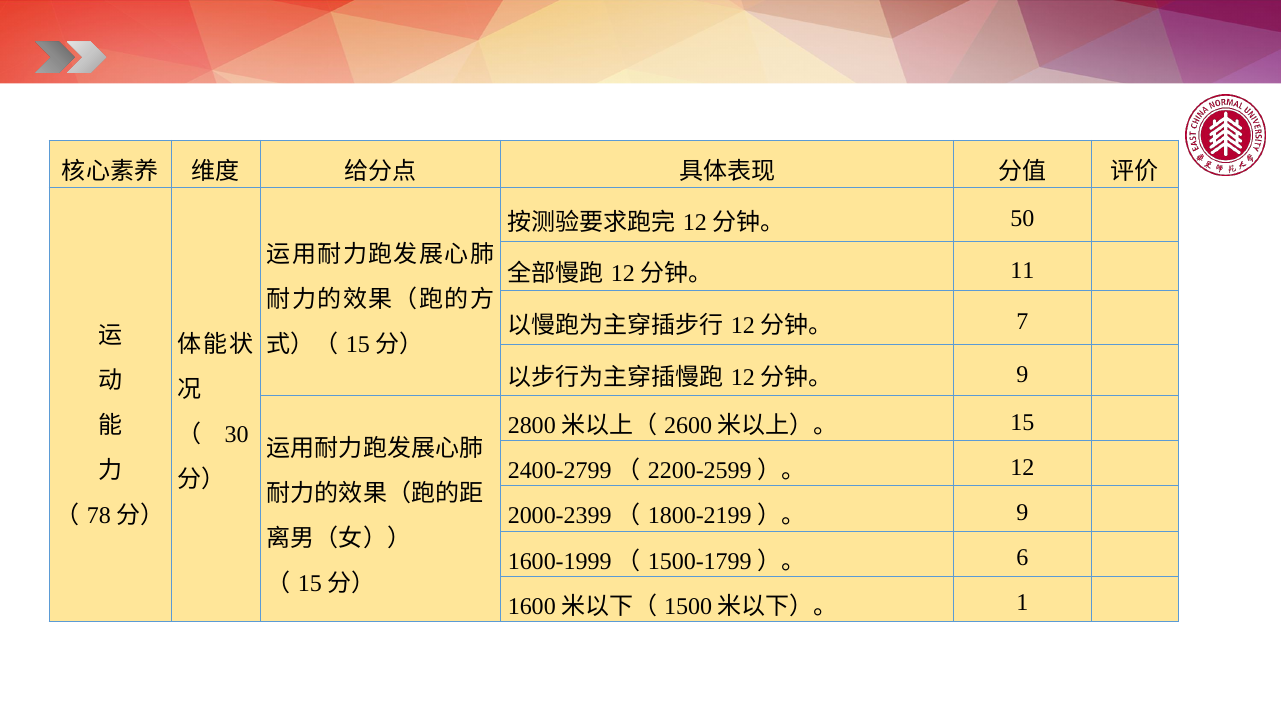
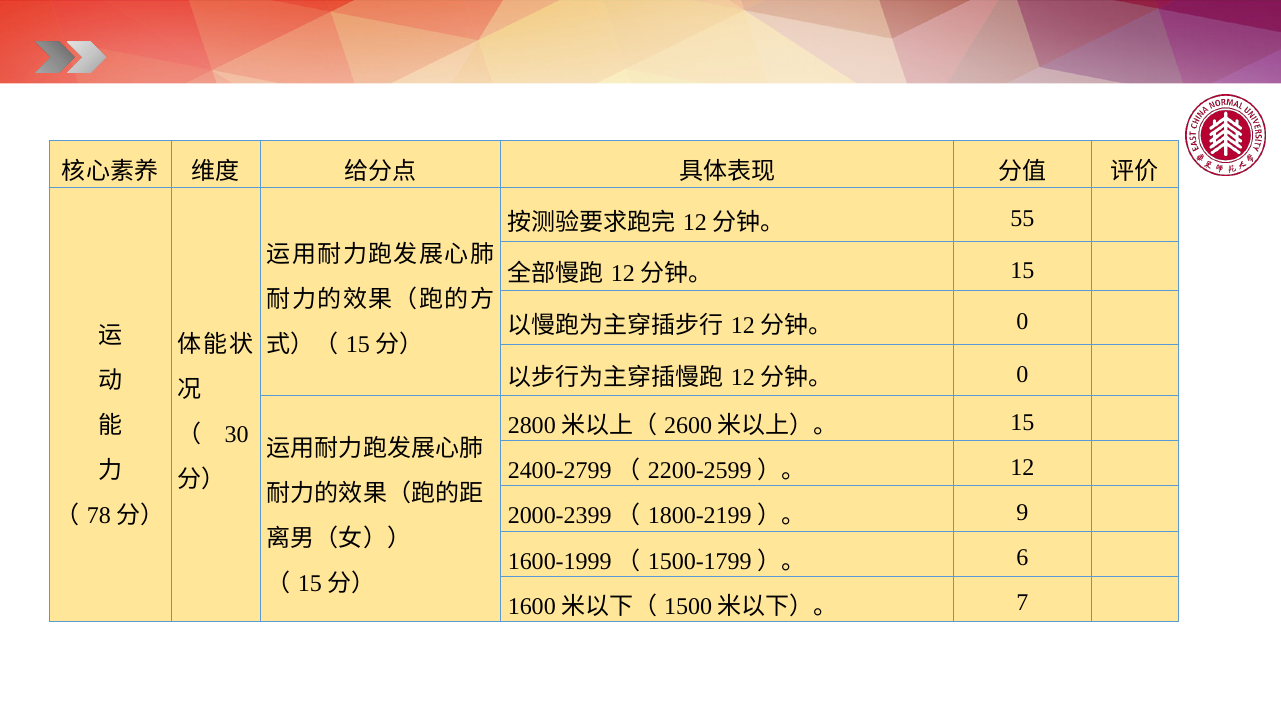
50: 50 -> 55 (1022, 219)
11: 11 -> 15 (1022, 271)
7: 7 -> 0 (1022, 322)
9: 9 -> 0 (1022, 374)
1: 1 -> 7 (1022, 603)
